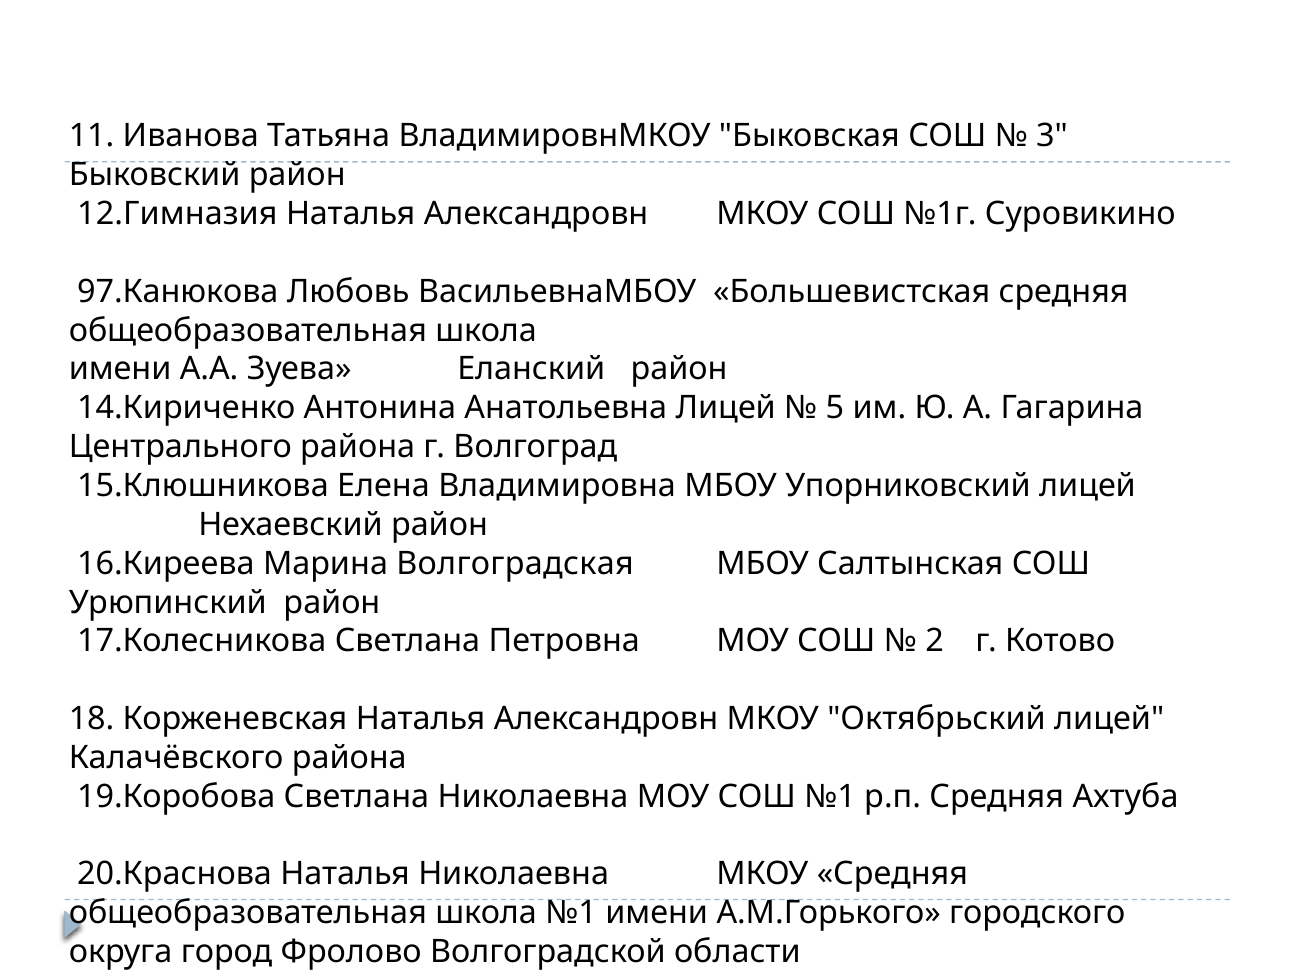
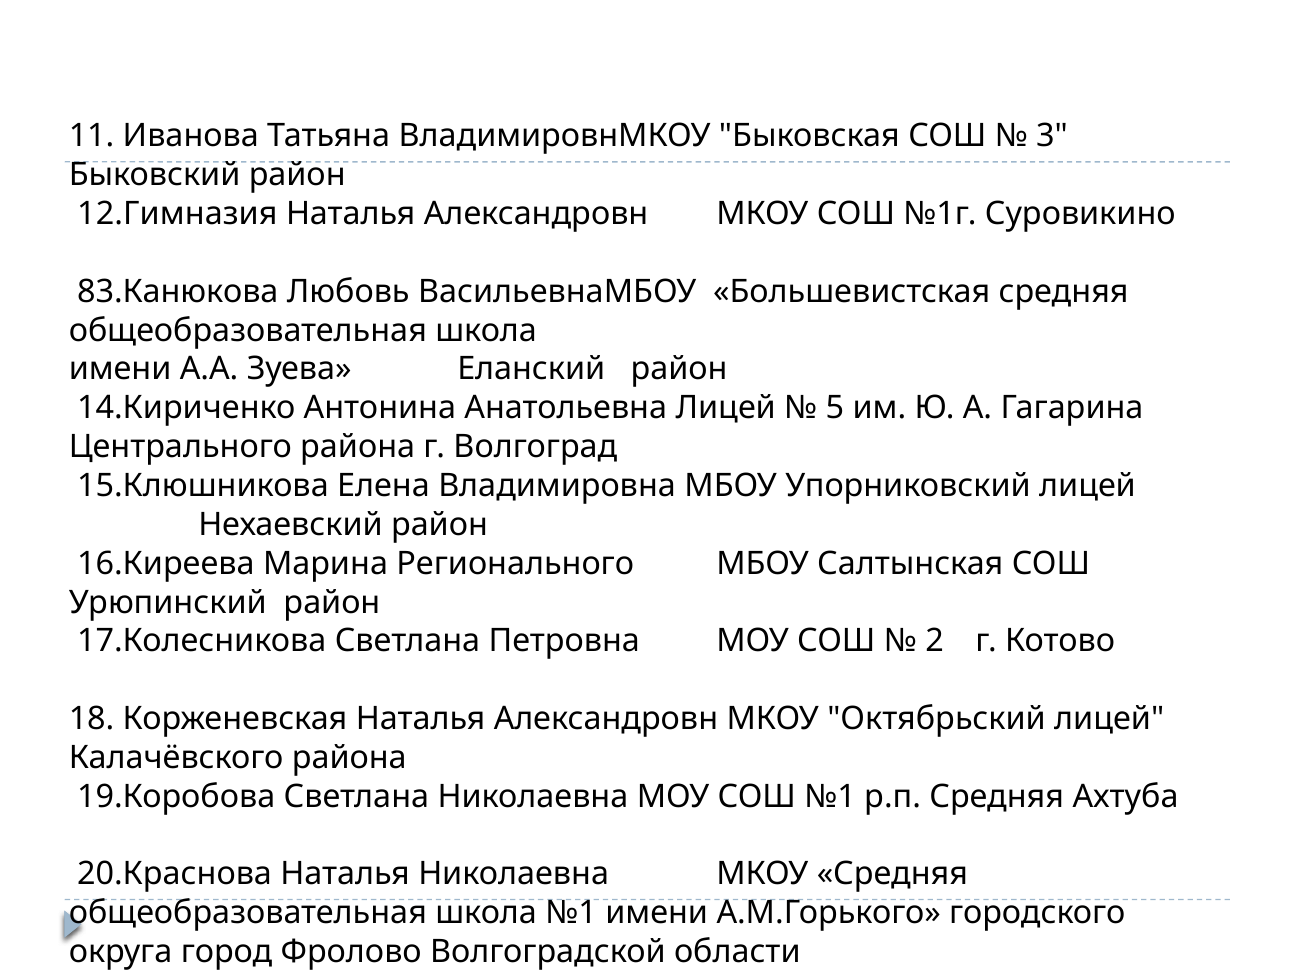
97.Канюкова: 97.Канюкова -> 83.Канюкова (178, 292)
Волгоградская: Волгоградская -> Регионального (515, 564)
